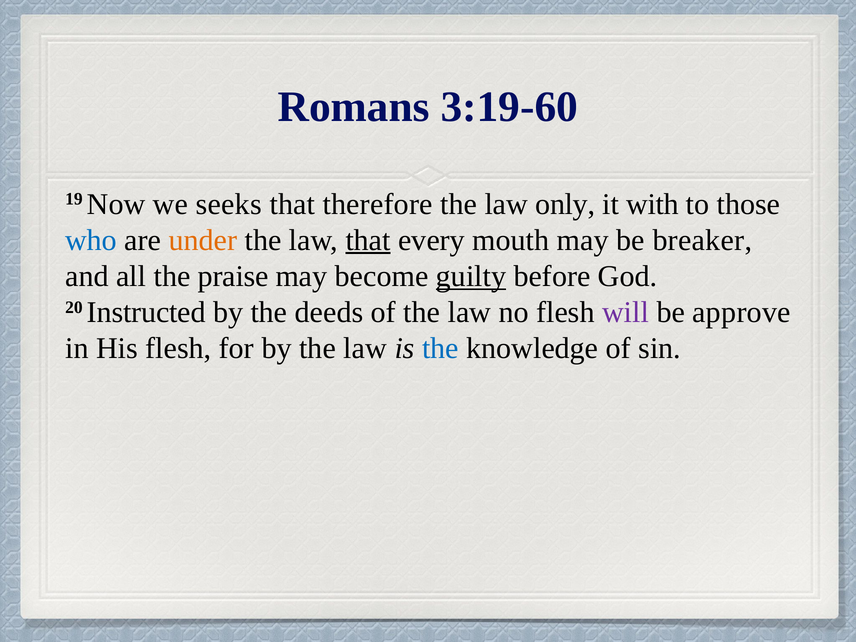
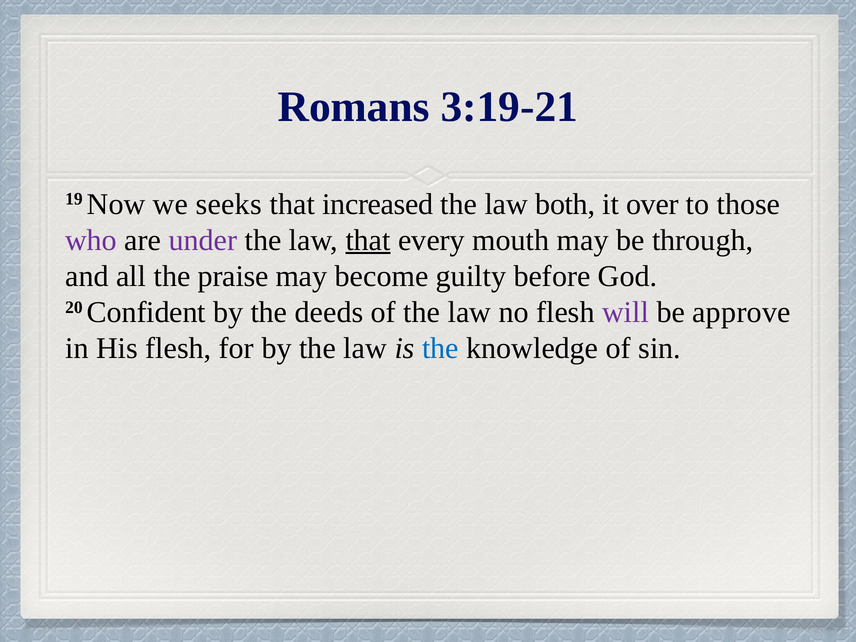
3:19-60: 3:19-60 -> 3:19-21 (509, 107)
therefore: therefore -> increased (378, 204)
only: only -> both (565, 204)
with: with -> over (653, 204)
who colour: blue -> purple (91, 240)
under colour: orange -> purple (203, 240)
breaker: breaker -> through (703, 240)
guilty underline: present -> none (471, 276)
Instructed: Instructed -> Confident (146, 312)
